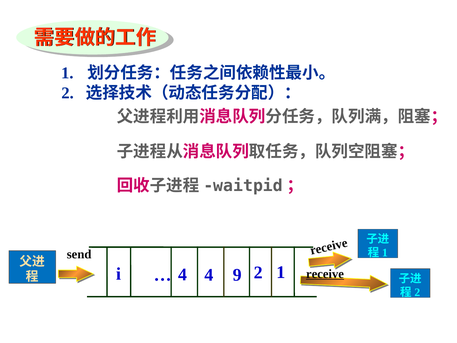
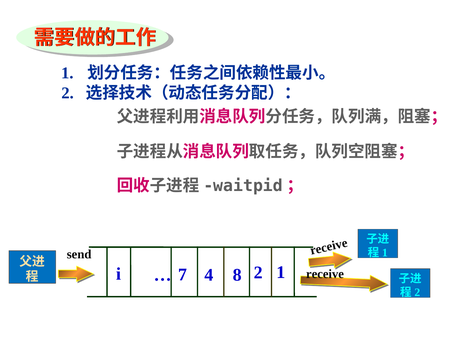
i 4: 4 -> 7 (183, 275)
9: 9 -> 8 (237, 275)
receive underline: present -> none (325, 274)
